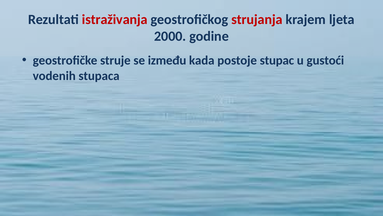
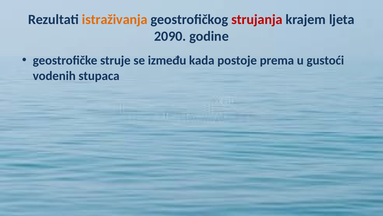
istraživanja colour: red -> orange (115, 19)
2000: 2000 -> 2090 (170, 36)
stupac: stupac -> prema (277, 60)
